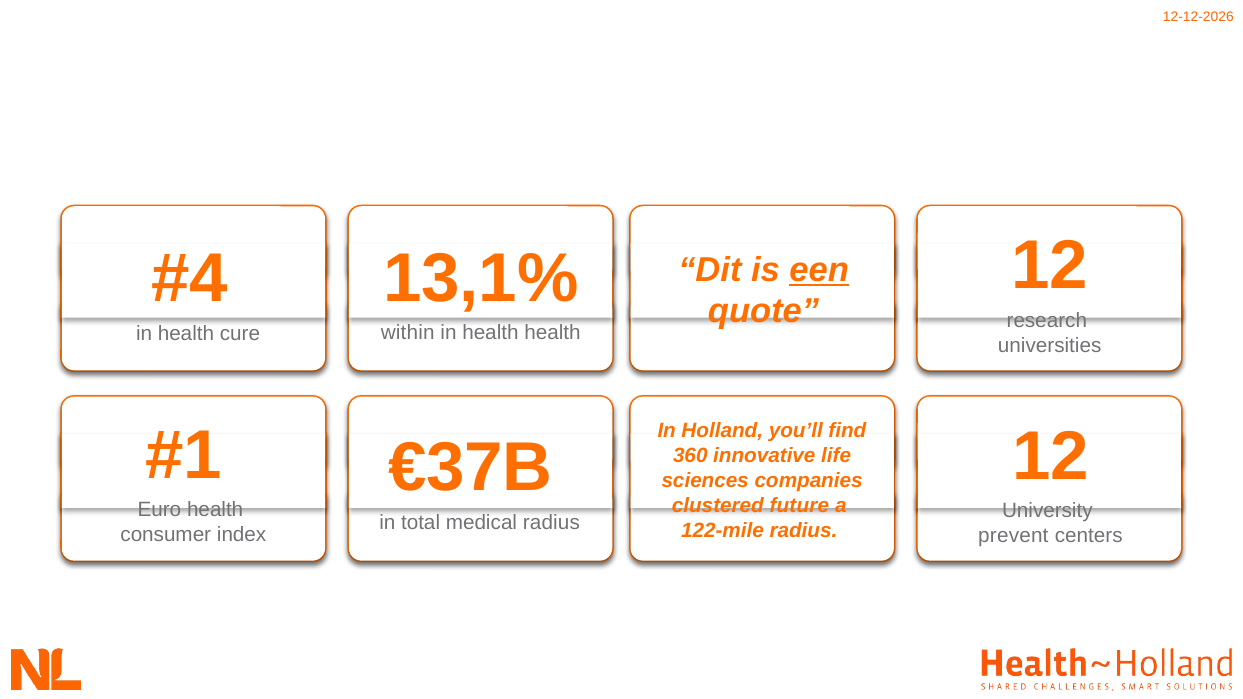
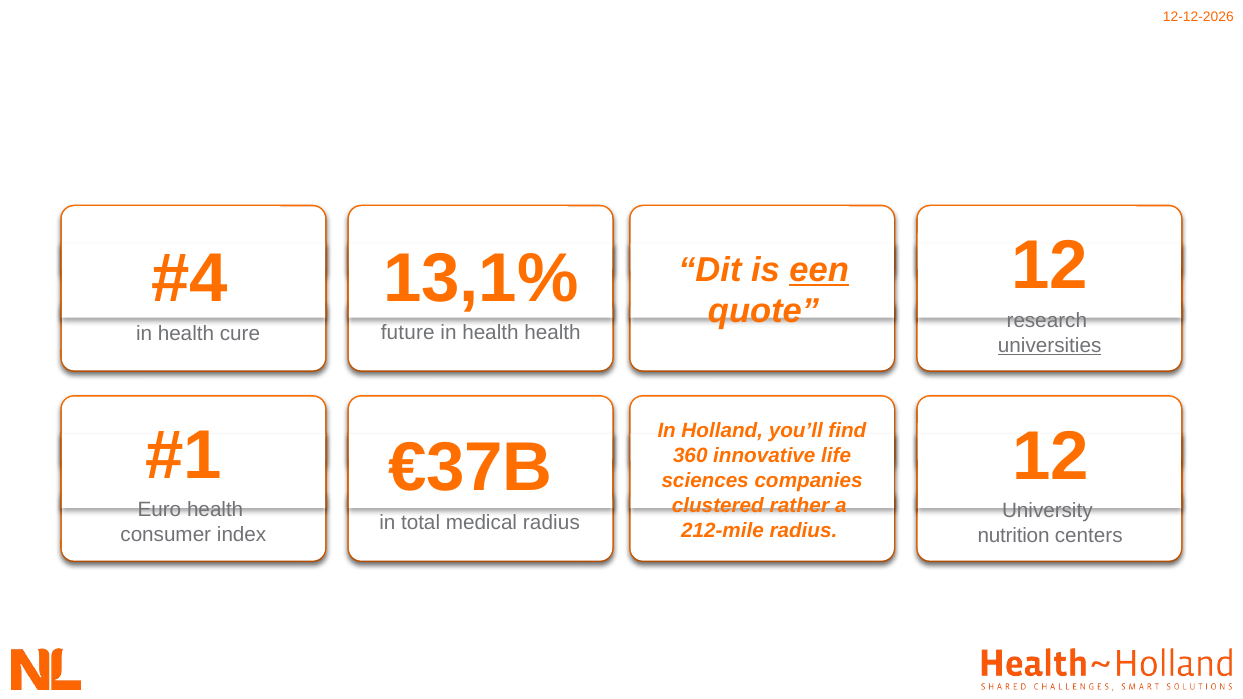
within: within -> future (408, 333)
universities underline: none -> present (1050, 346)
future: future -> rather (799, 506)
122-mile: 122-mile -> 212-mile (722, 531)
prevent: prevent -> nutrition (1014, 536)
